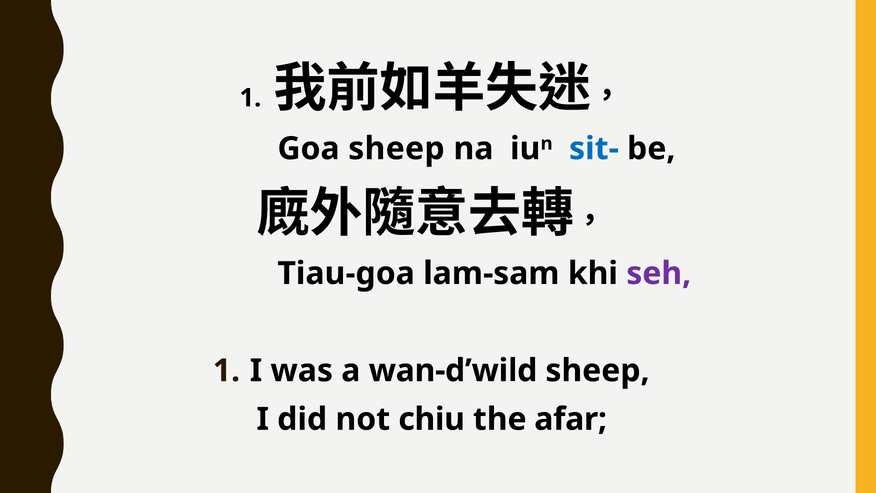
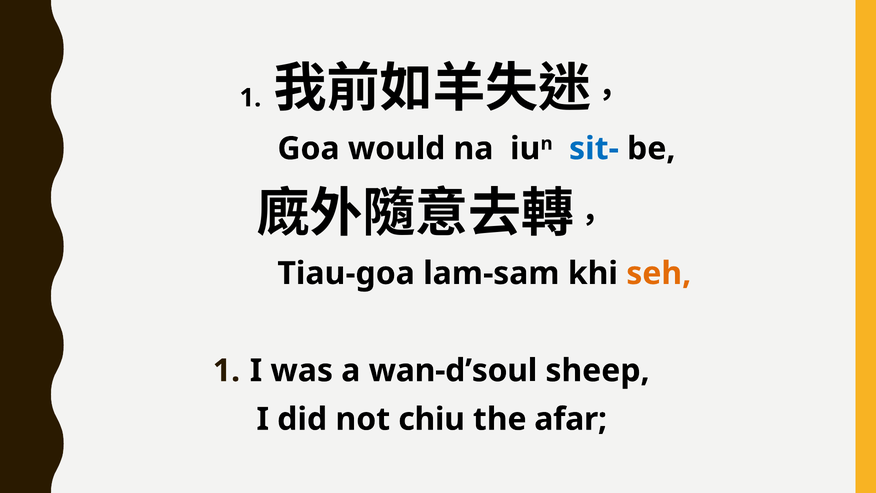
Goa sheep: sheep -> would (397, 149)
seh colour: purple -> orange (659, 273)
wan-d’wild: wan-d’wild -> wan-d’soul (453, 370)
